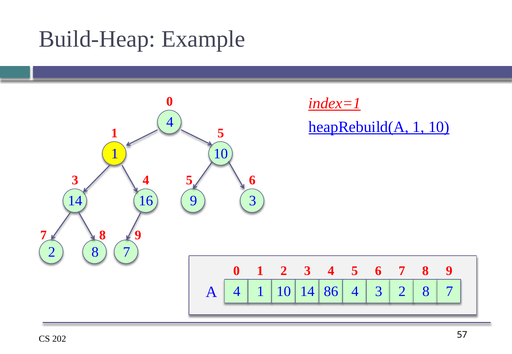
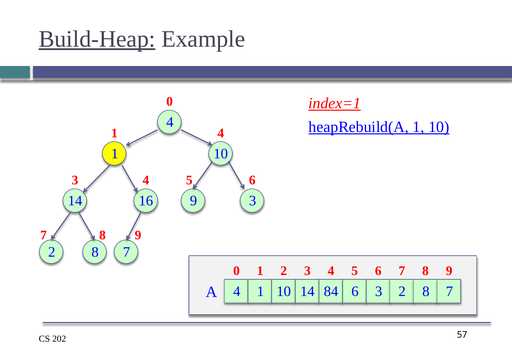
Build-Heap underline: none -> present (97, 39)
1 5: 5 -> 4 (221, 133)
86: 86 -> 84 (331, 292)
4 4: 4 -> 6 (355, 292)
